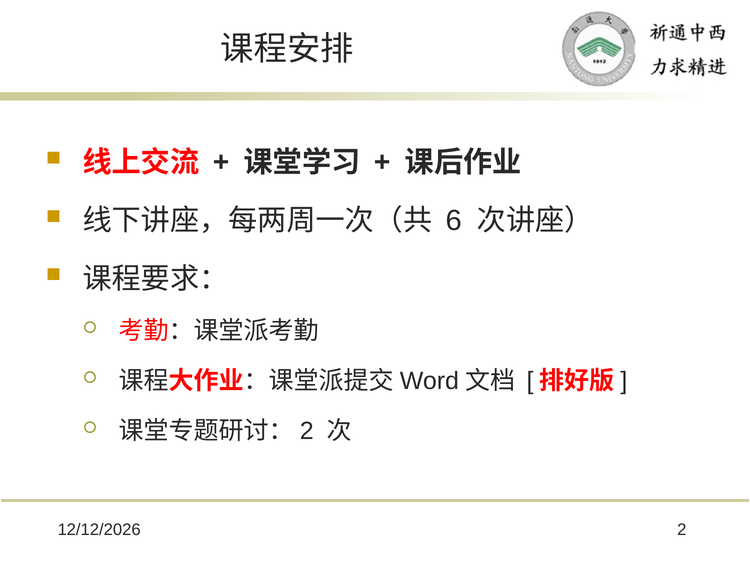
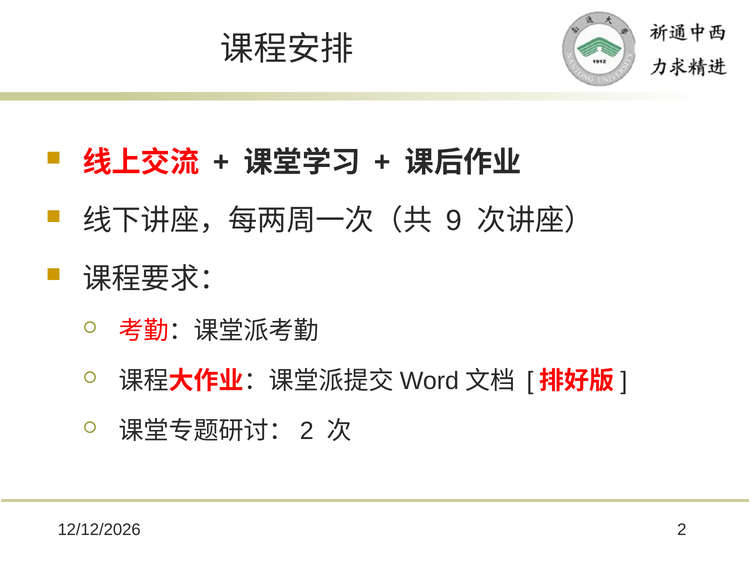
6: 6 -> 9 (454, 221)
